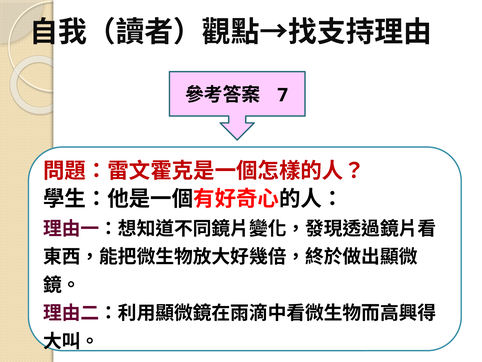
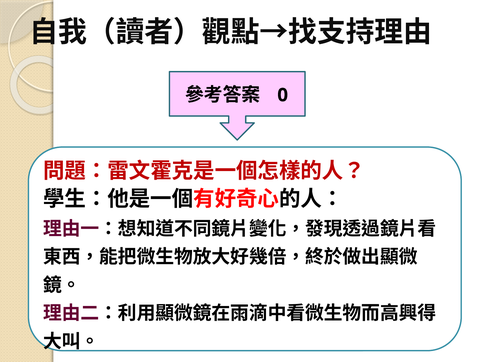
7: 7 -> 0 (283, 95)
